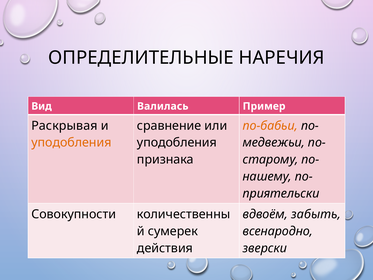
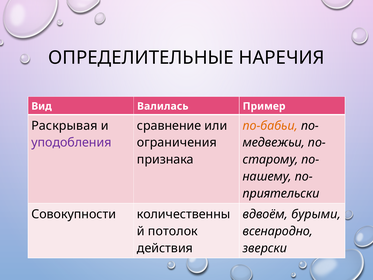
уподобления colour: orange -> purple (71, 143)
уподобления: уподобления -> ограничения (177, 143)
забыть: забыть -> бурыми (316, 214)
сумерек: сумерек -> потолок (173, 231)
